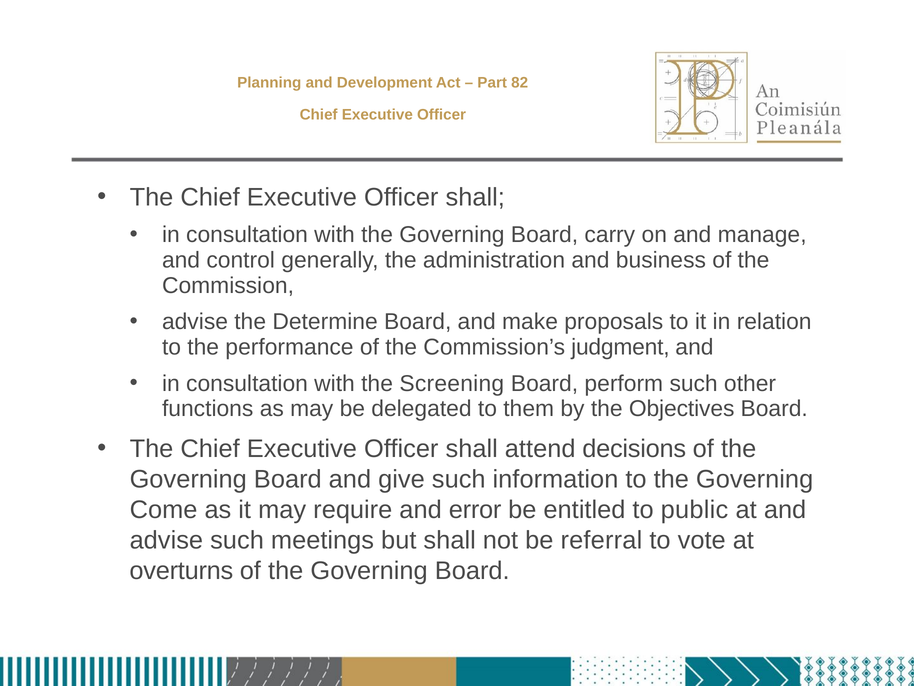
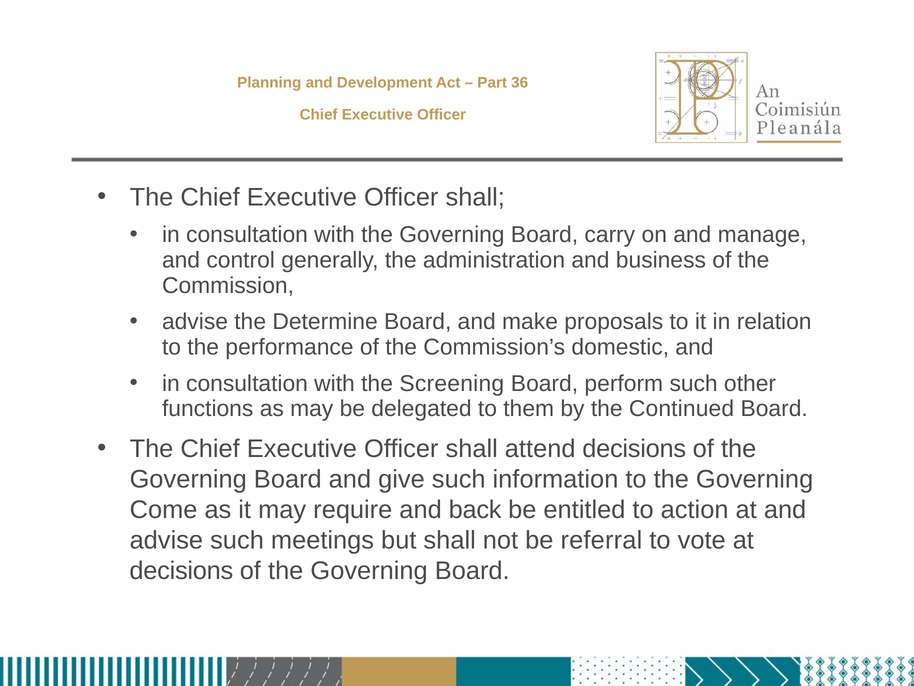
82: 82 -> 36 (520, 82)
judgment: judgment -> domestic (620, 347)
Objectives: Objectives -> Continued (682, 409)
error: error -> back (475, 510)
public: public -> action (695, 510)
overturns: overturns -> decisions (181, 570)
